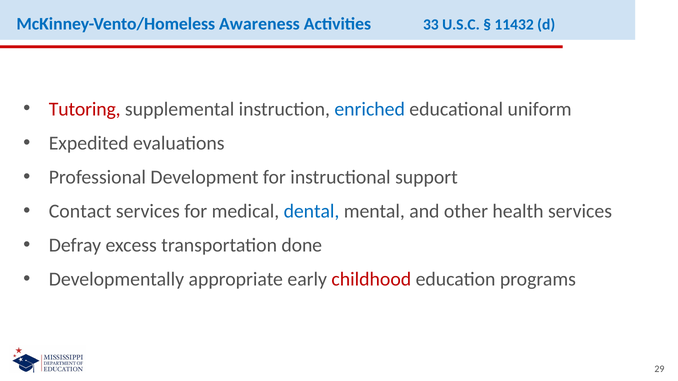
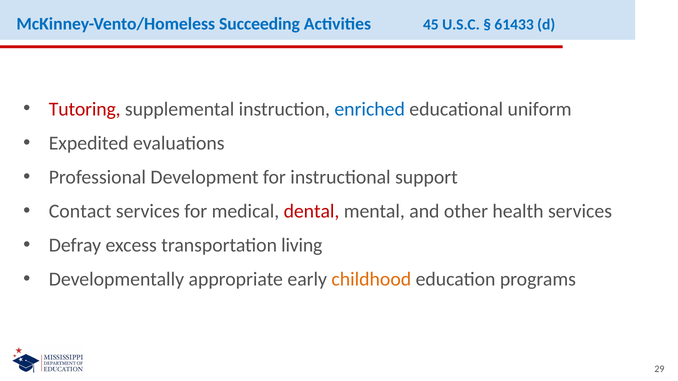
Awareness: Awareness -> Succeeding (260, 24)
33: 33 -> 45 (431, 25)
11432: 11432 -> 61433 (514, 25)
dental colour: blue -> red (312, 211)
done: done -> living (302, 246)
childhood colour: red -> orange (371, 280)
